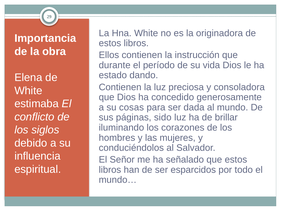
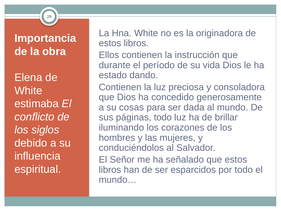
páginas sido: sido -> todo (163, 117)
